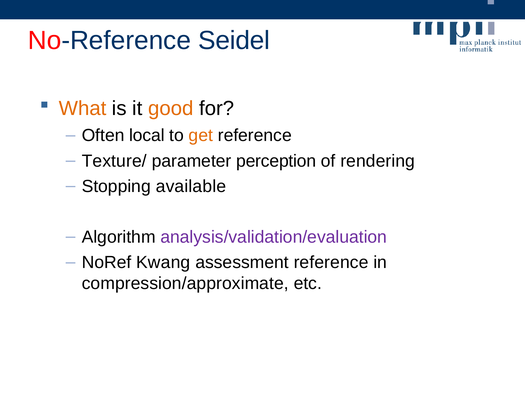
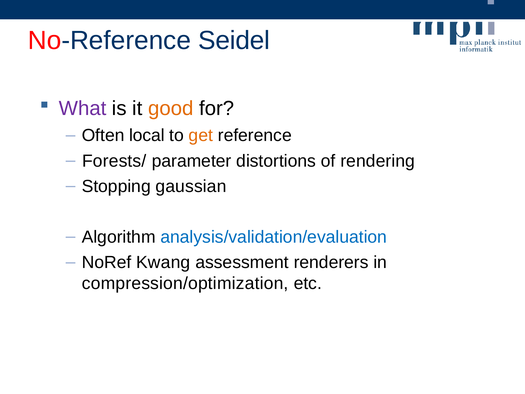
What colour: orange -> purple (83, 109)
Texture/: Texture/ -> Forests/ (114, 161)
perception: perception -> distortions (276, 161)
available: available -> gaussian (191, 186)
analysis/validation/evaluation colour: purple -> blue (274, 237)
assessment reference: reference -> renderers (331, 262)
compression/approximate: compression/approximate -> compression/optimization (185, 283)
